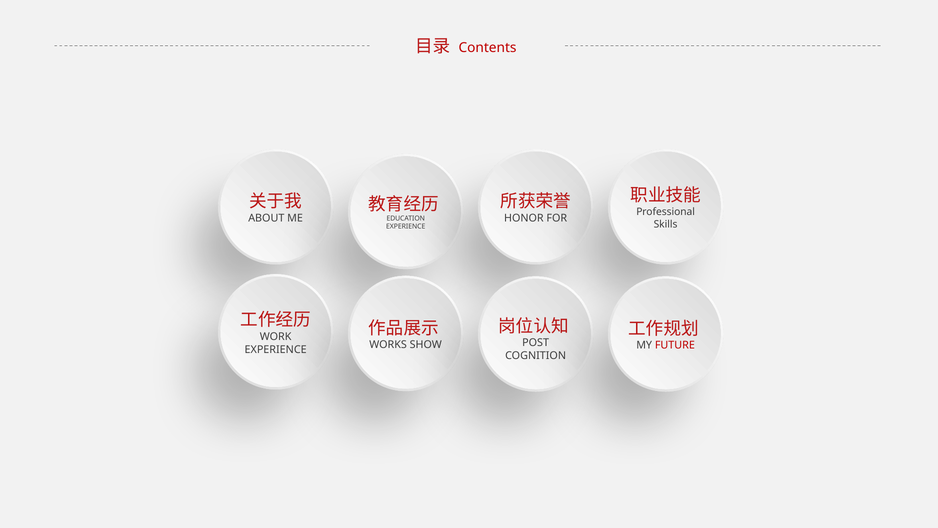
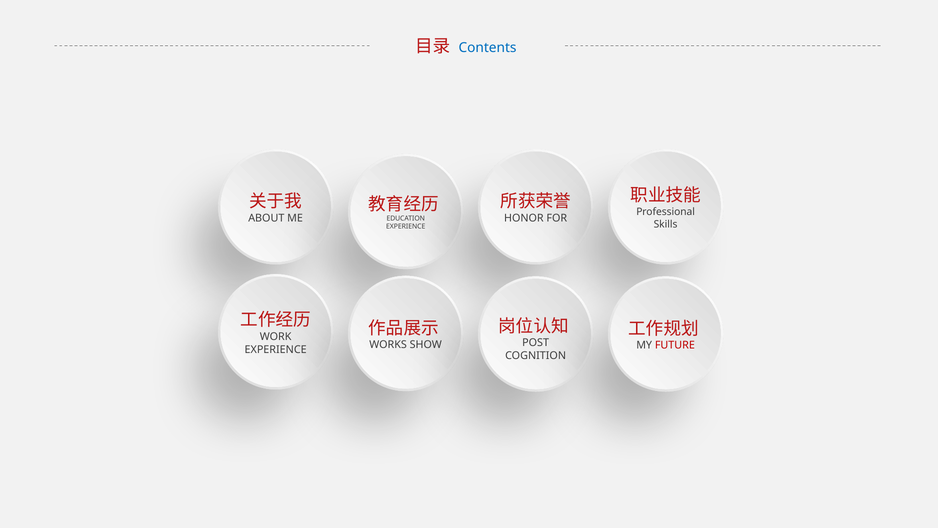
Contents colour: red -> blue (487, 48)
